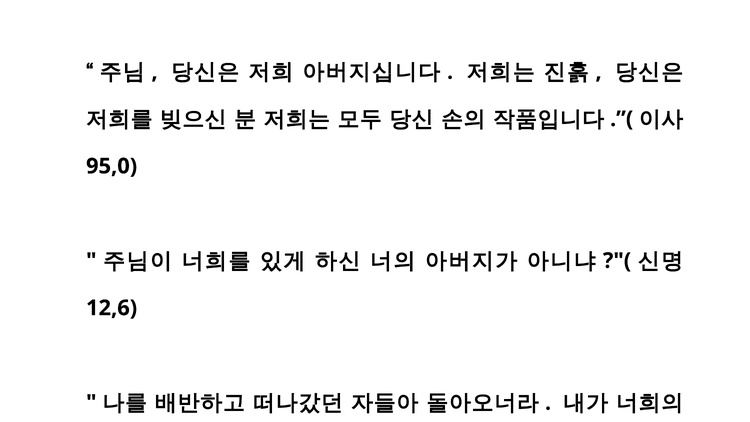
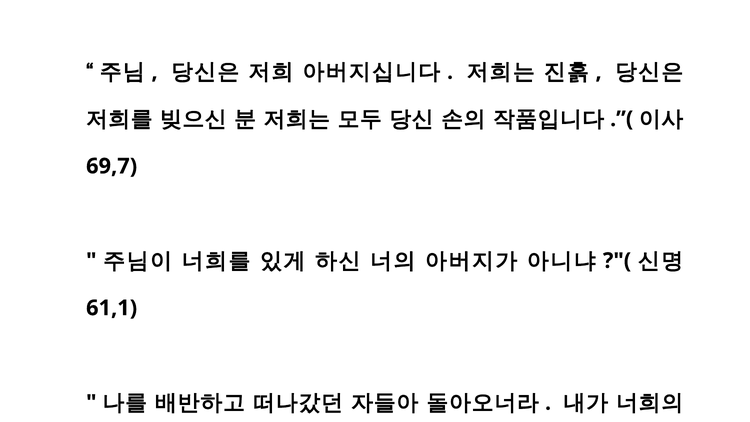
95,0: 95,0 -> 69,7 (112, 166)
12,6: 12,6 -> 61,1 (112, 308)
